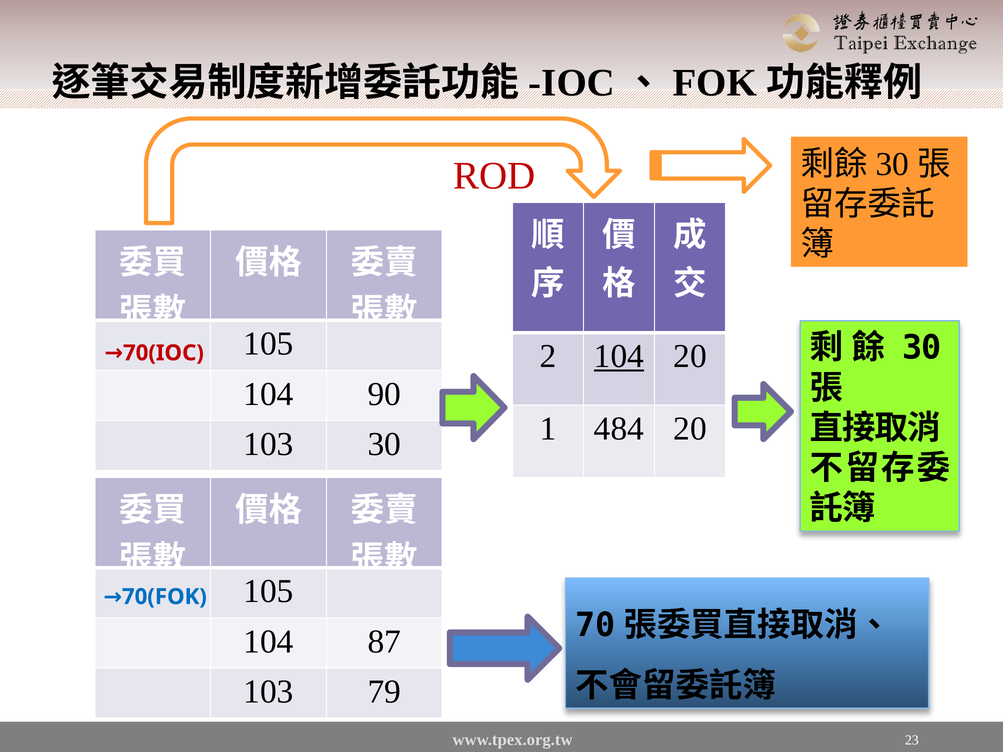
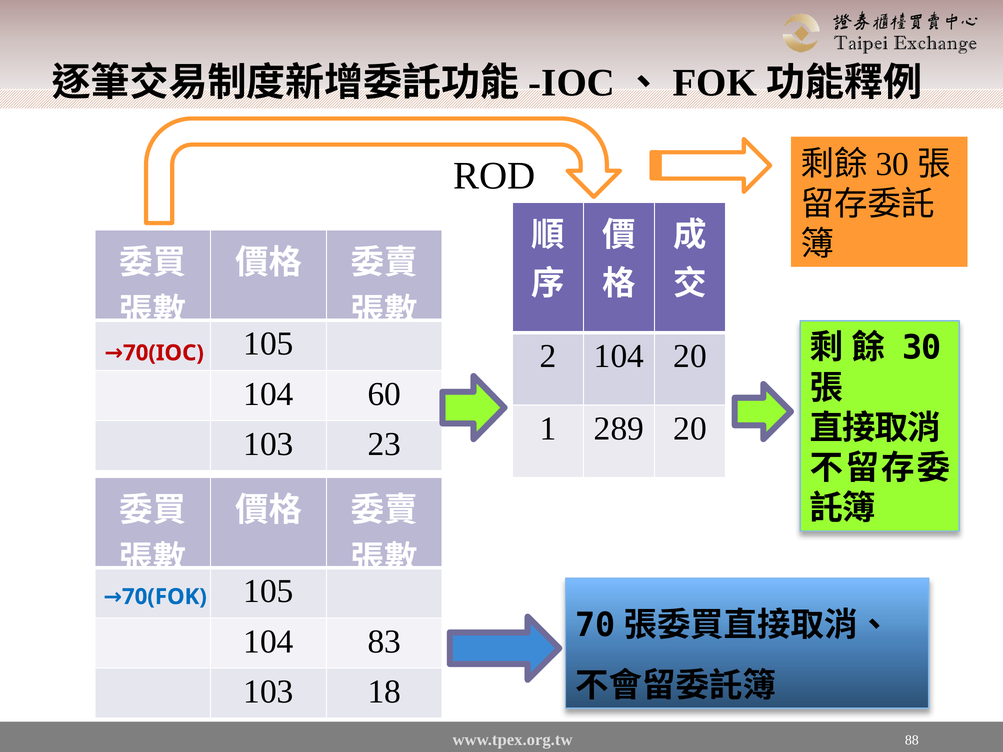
ROD colour: red -> black (494, 176)
104 underline: present -> none (619, 356)
90: 90 -> 60 (384, 394)
484: 484 -> 289 (619, 429)
103 30: 30 -> 23 (384, 444)
87: 87 -> 83 (384, 642)
79: 79 -> 18 (384, 692)
23: 23 -> 88 (912, 740)
